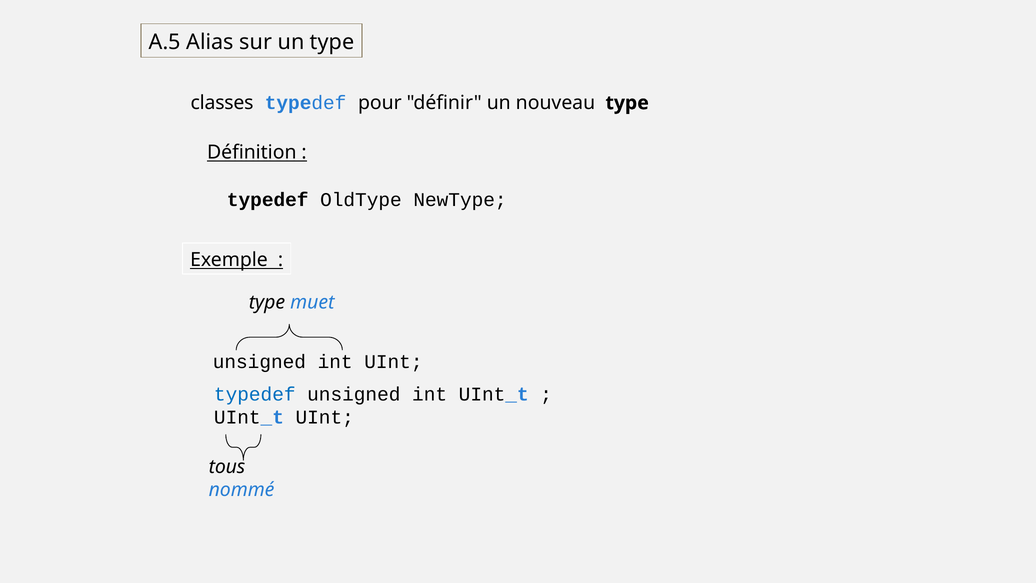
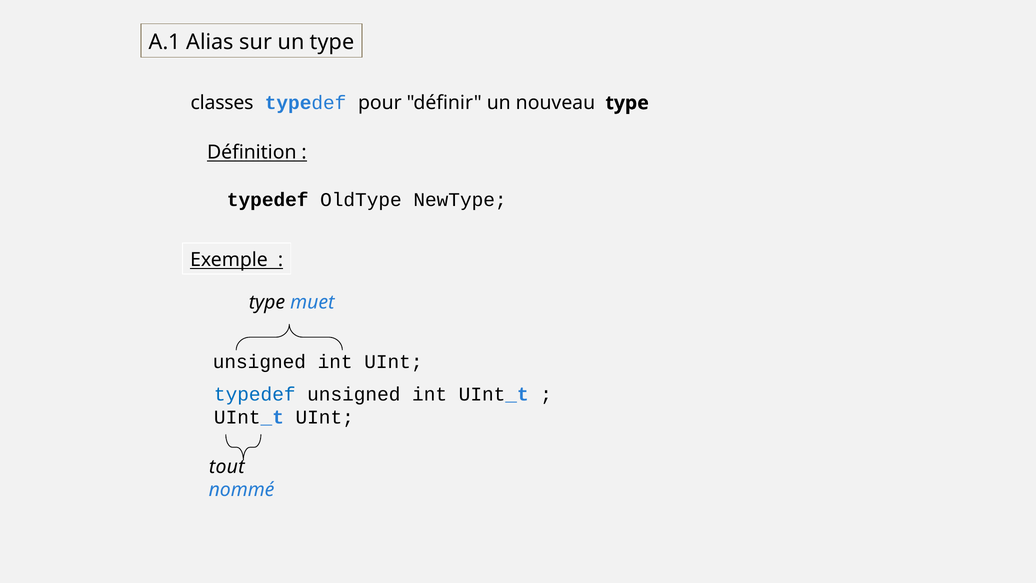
A.5: A.5 -> A.1 (165, 42)
tous: tous -> tout (227, 466)
